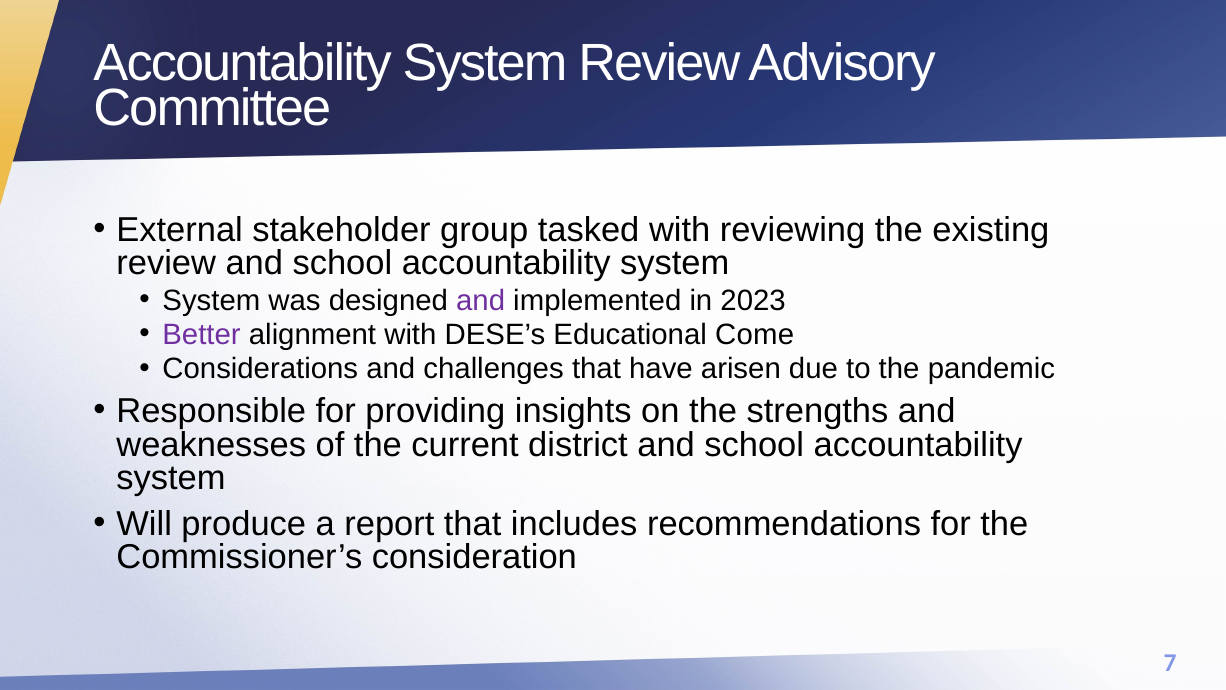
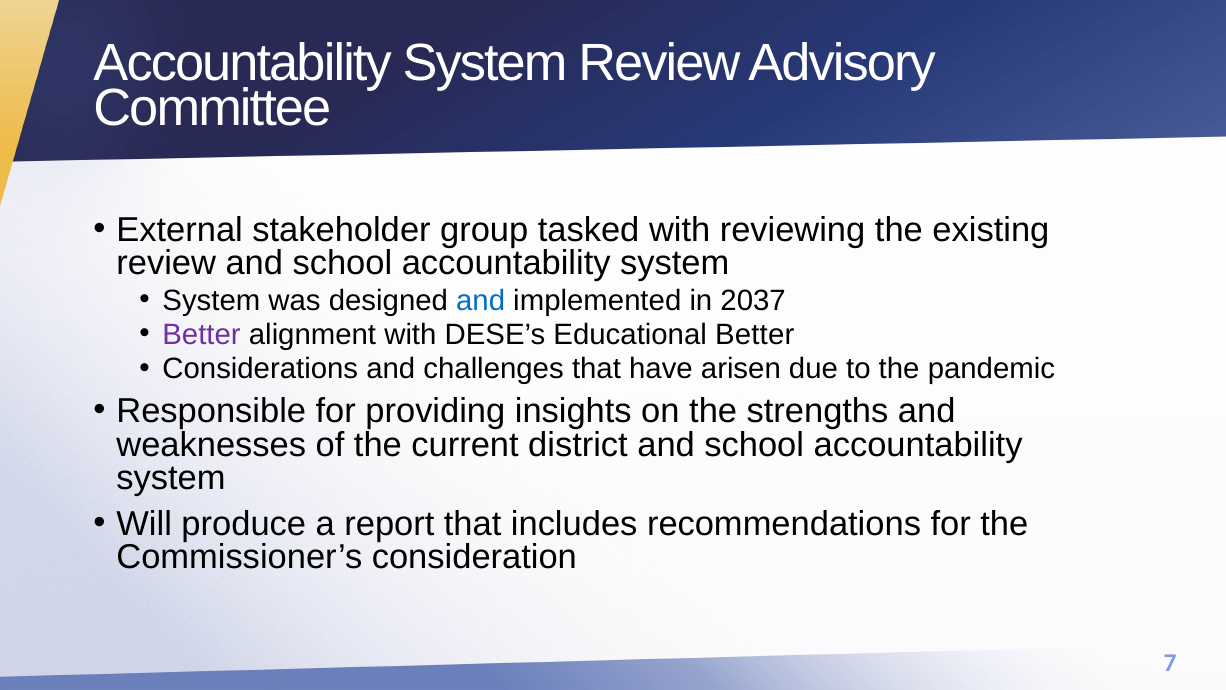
and colour: purple -> blue (481, 300)
2023: 2023 -> 2037 (753, 300)
Educational Come: Come -> Better (755, 335)
